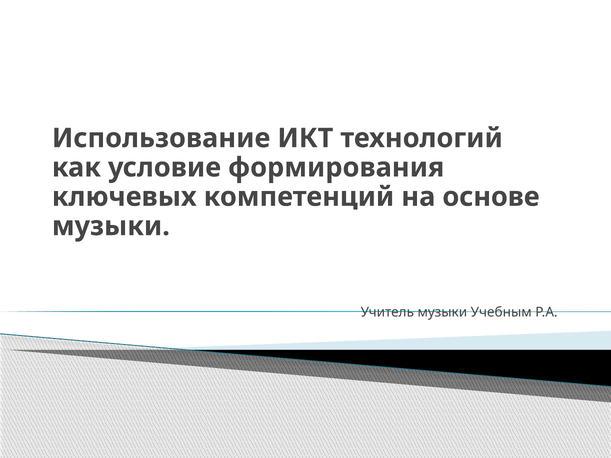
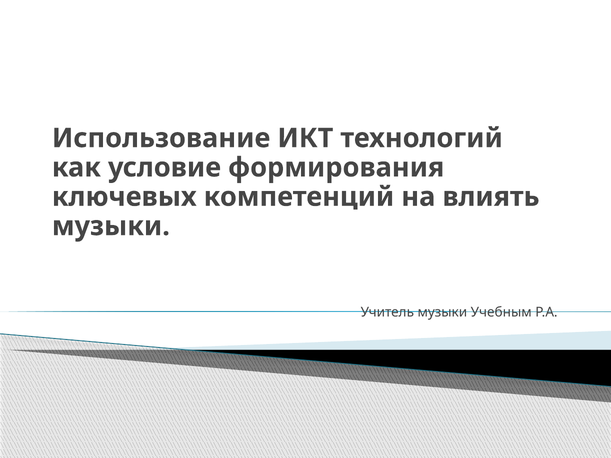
основе: основе -> влиять (491, 197)
